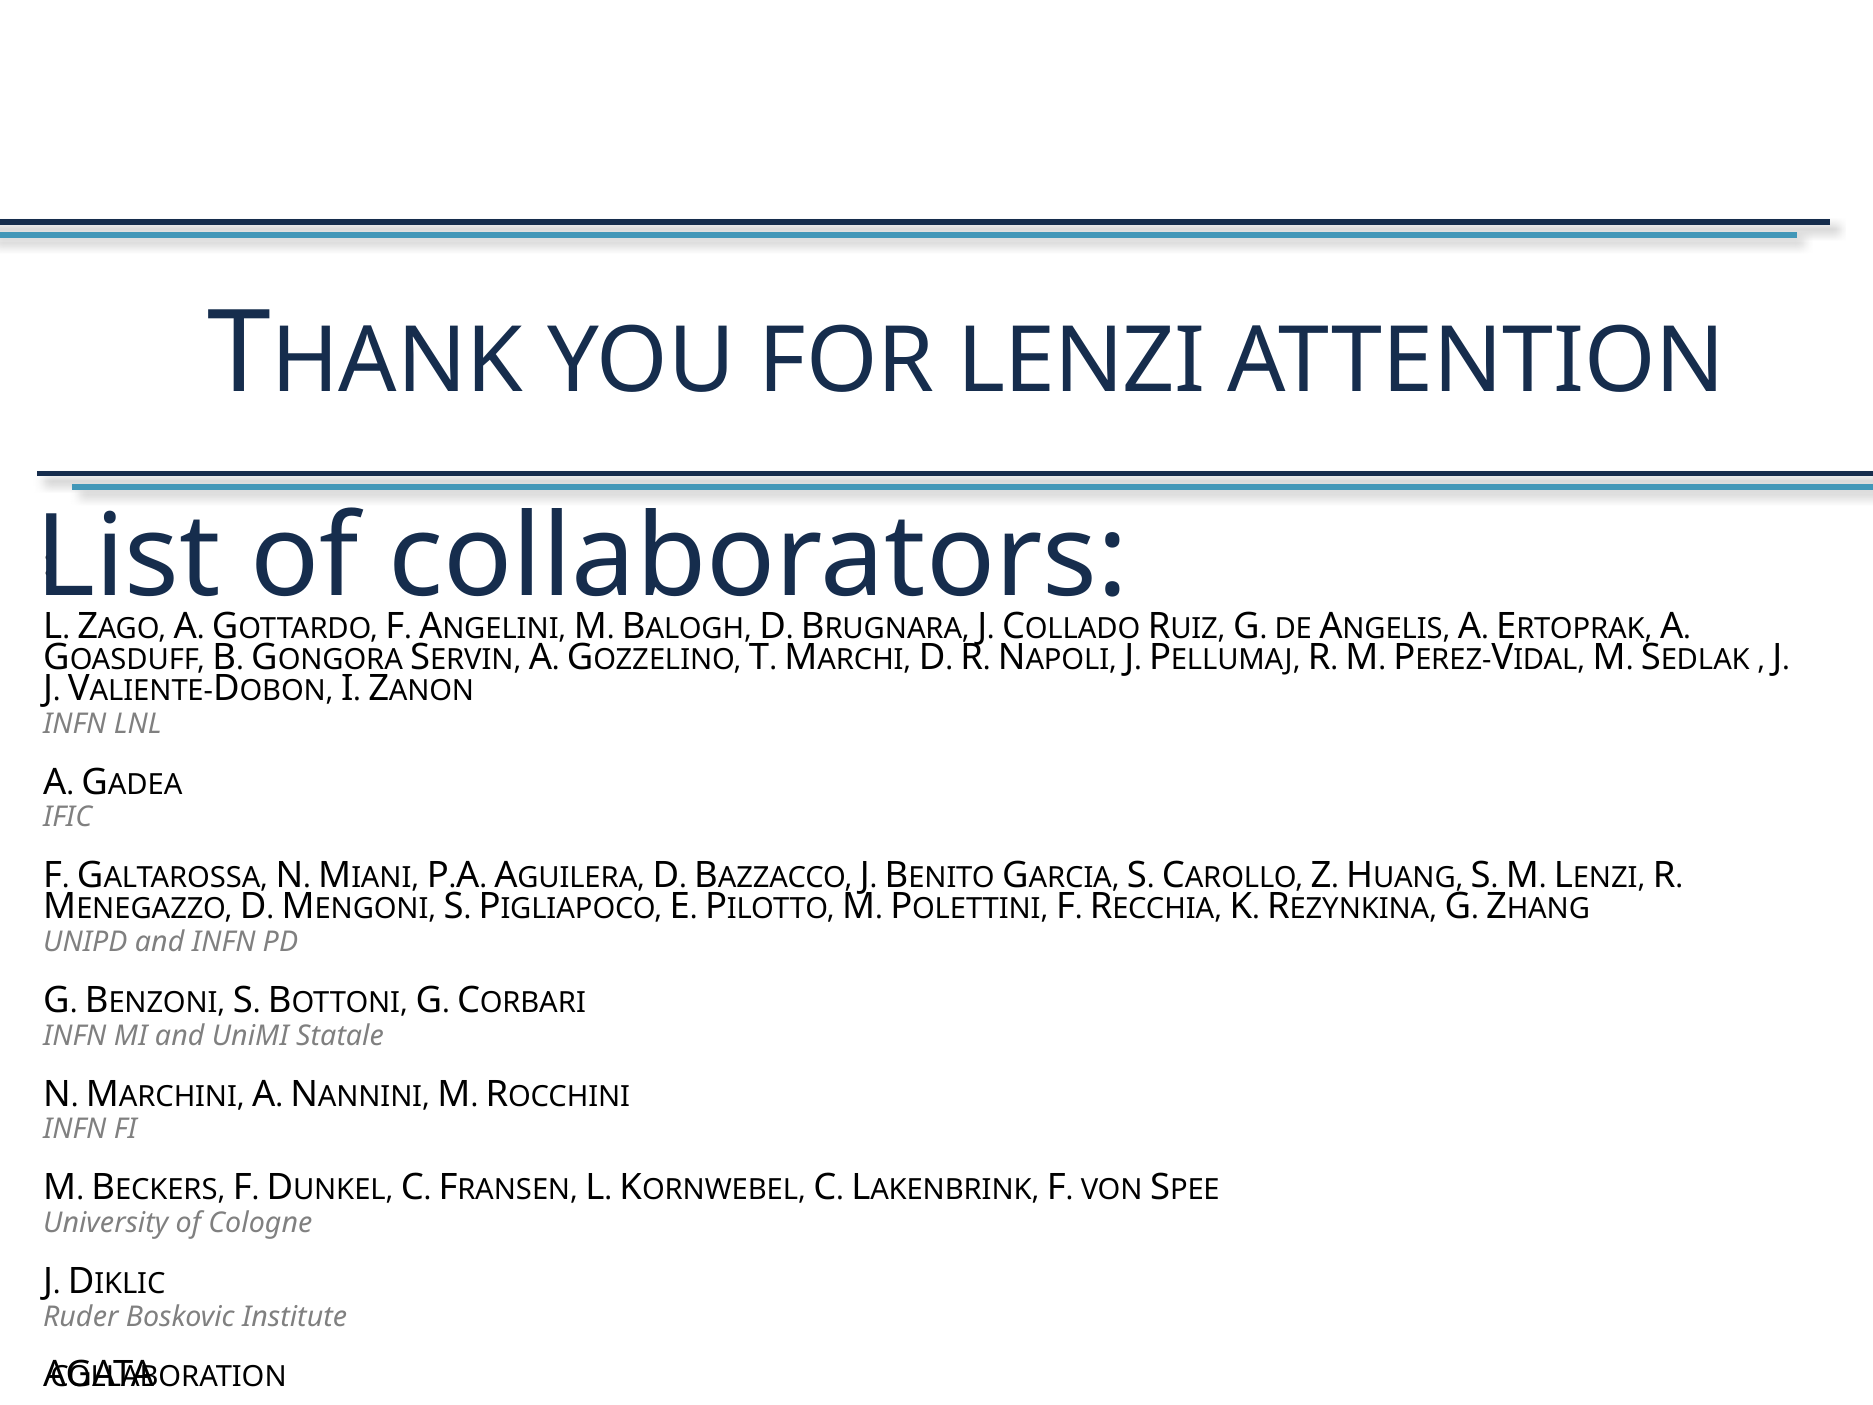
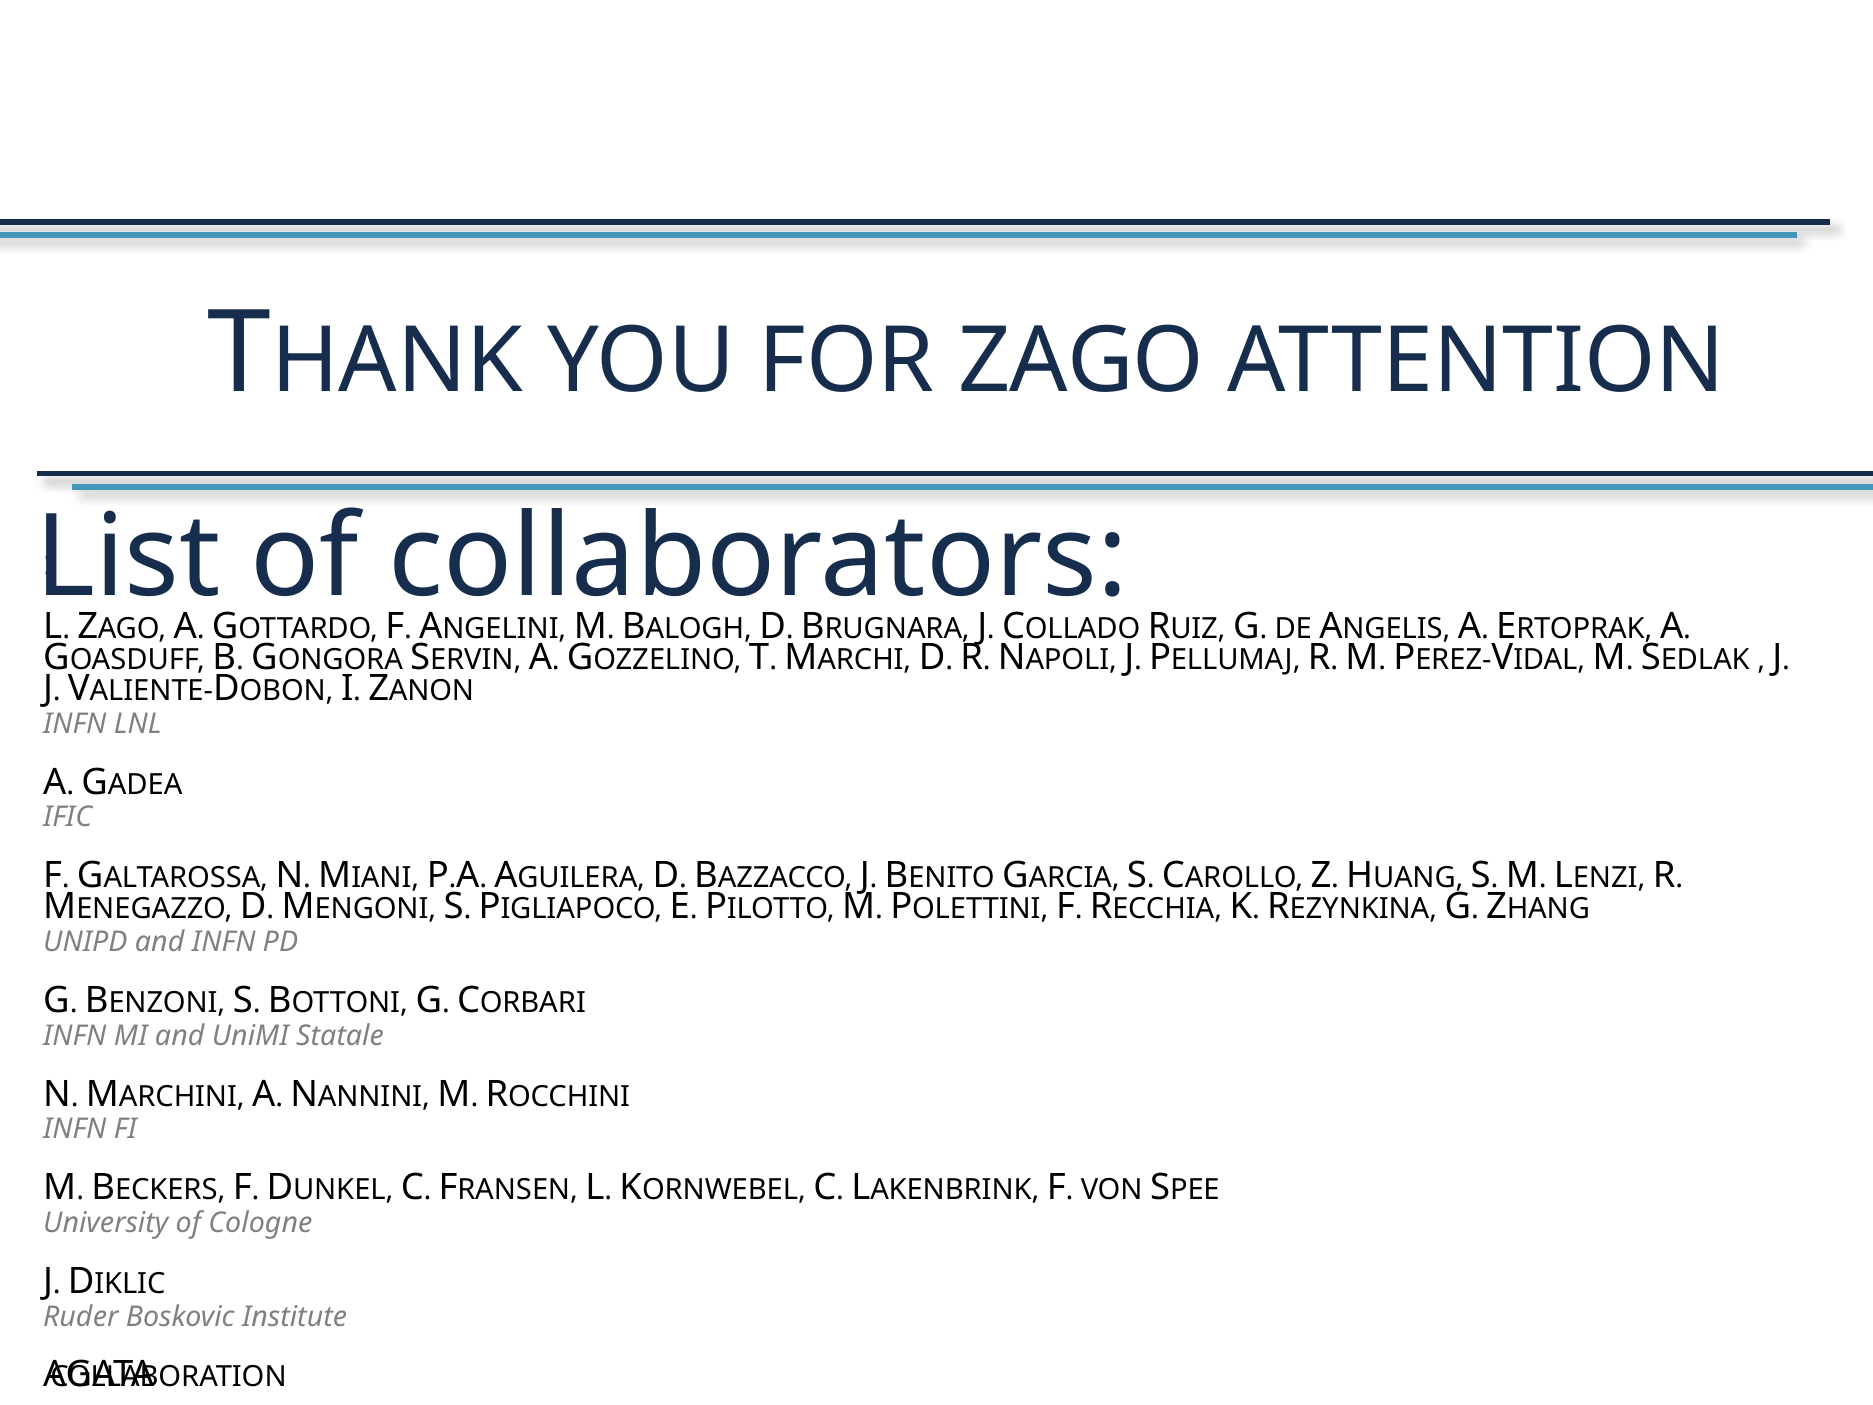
FOR LENZI: LENZI -> ZAGO (1081, 361)
